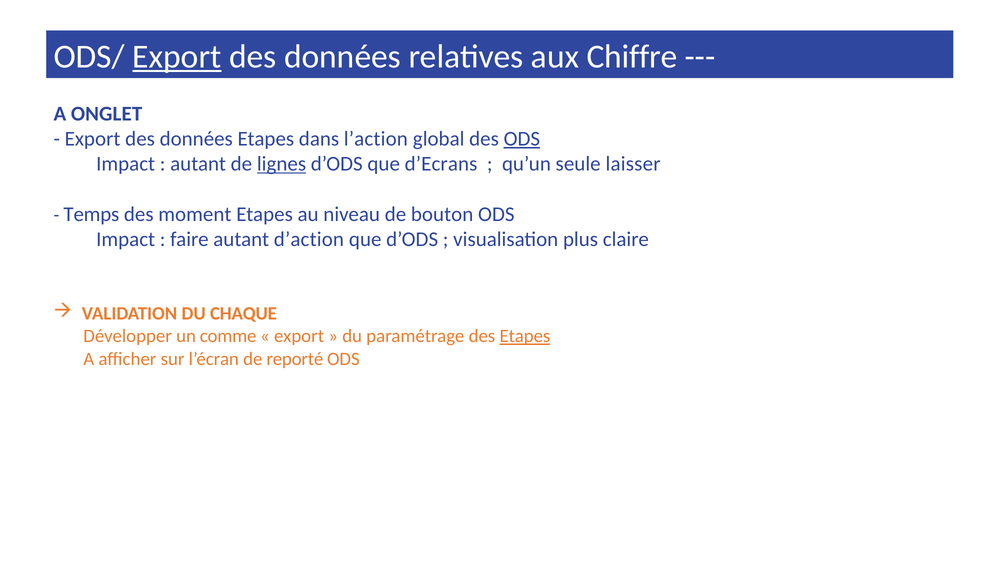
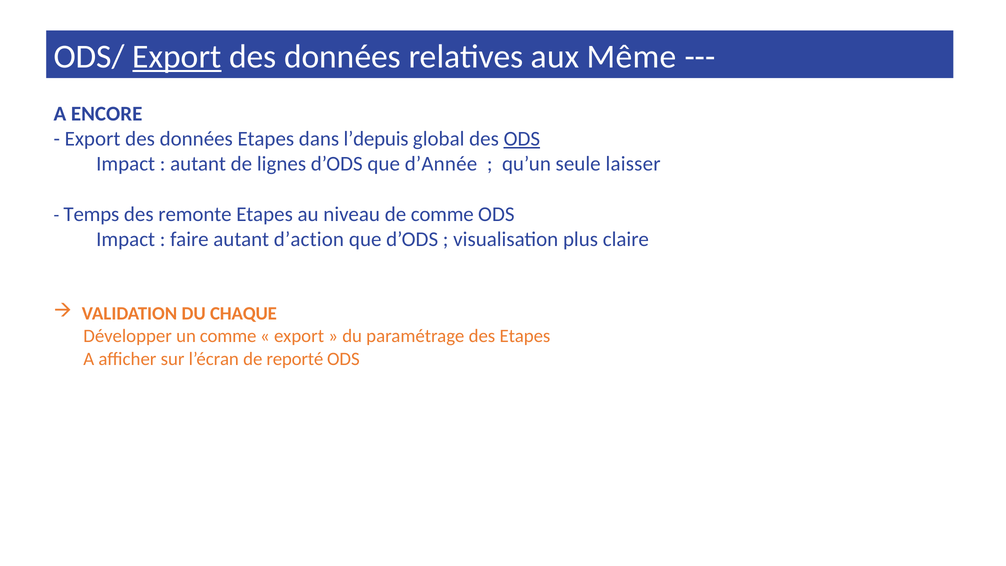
Chiffre: Chiffre -> Même (632, 57)
ONGLET: ONGLET -> ENCORE (107, 114)
l’action: l’action -> l’depuis (376, 139)
lignes underline: present -> none (282, 164)
d’Ecrans: d’Ecrans -> d’Année (441, 164)
moment: moment -> remonte (195, 214)
de bouton: bouton -> comme (442, 214)
Etapes underline: present -> none (525, 336)
